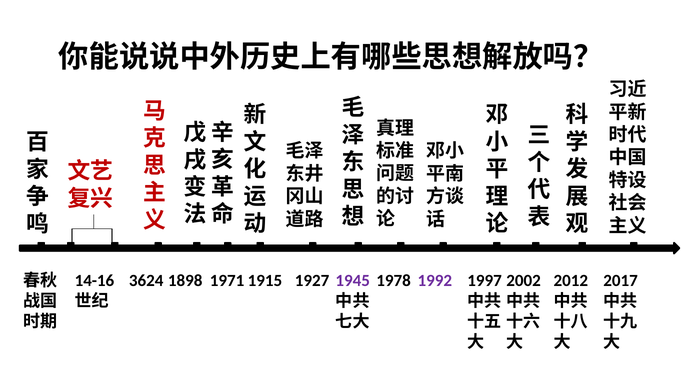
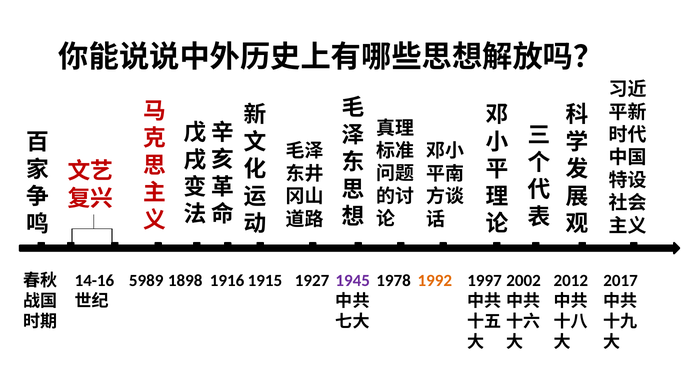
3624: 3624 -> 5989 (146, 281)
1971: 1971 -> 1916 (227, 281)
1992 colour: purple -> orange (435, 281)
